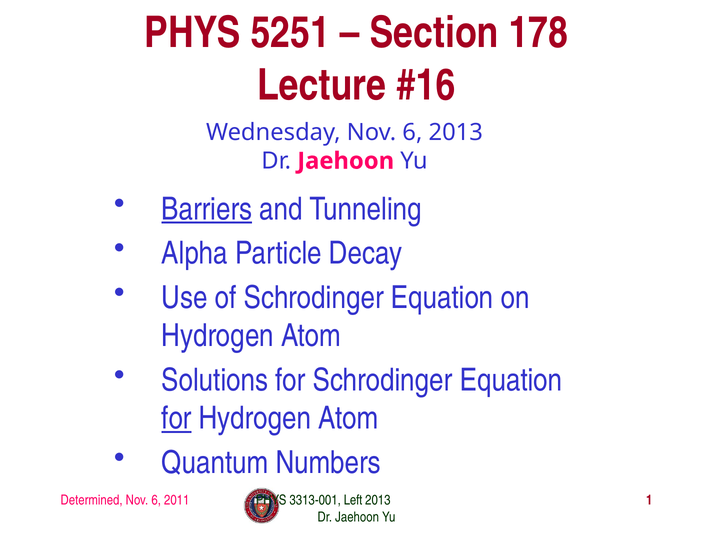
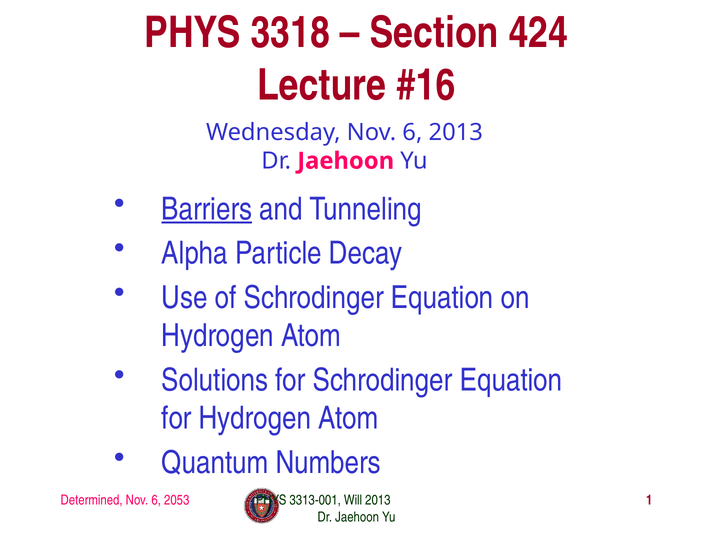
5251: 5251 -> 3318 (290, 33)
178: 178 -> 424 (538, 33)
for underline: present -> none (177, 418)
2011: 2011 -> 2053 (177, 500)
Left: Left -> Will (353, 500)
